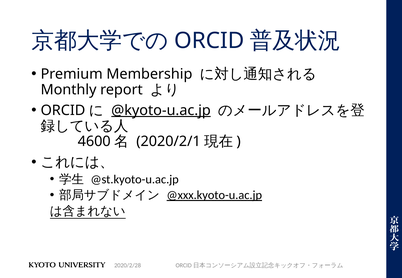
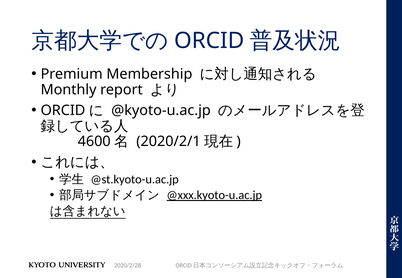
@kyoto-u.ac.jp underline: present -> none (161, 110)
